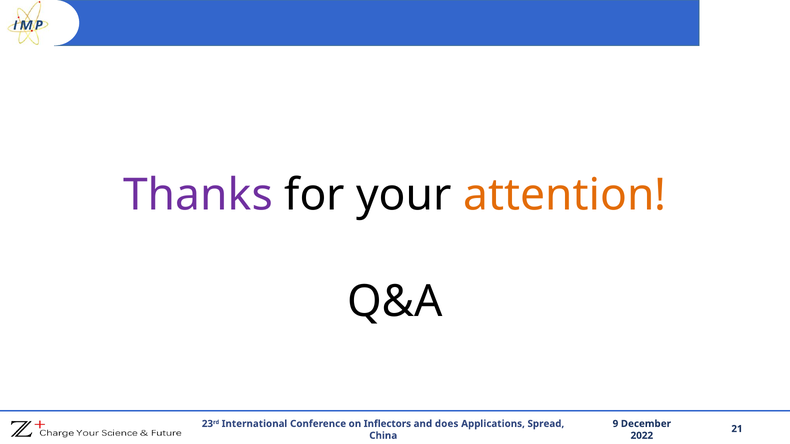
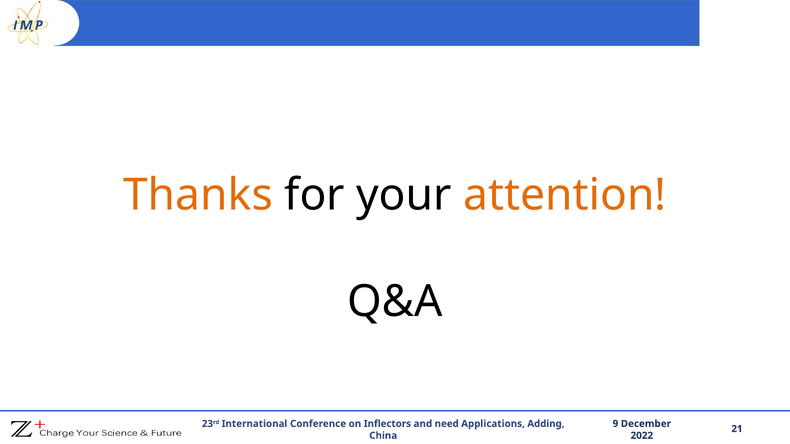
Thanks colour: purple -> orange (198, 195)
does: does -> need (447, 424)
Spread: Spread -> Adding (546, 424)
